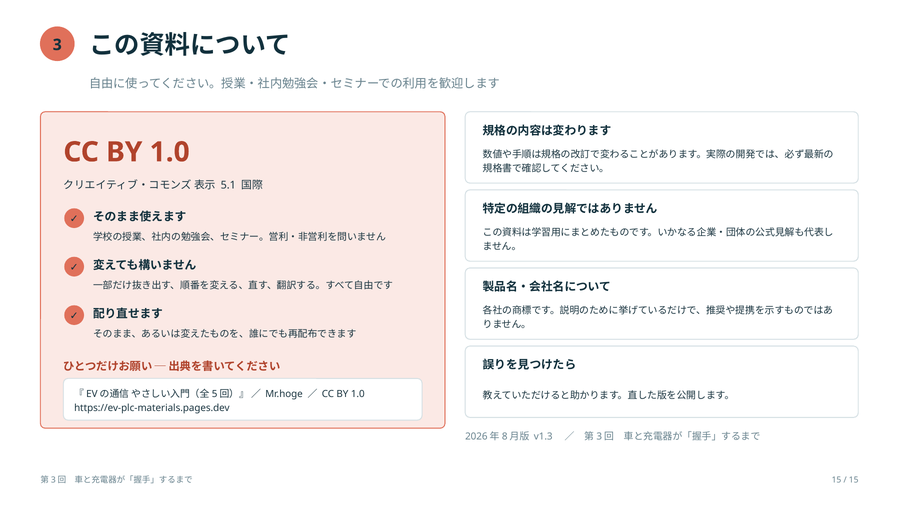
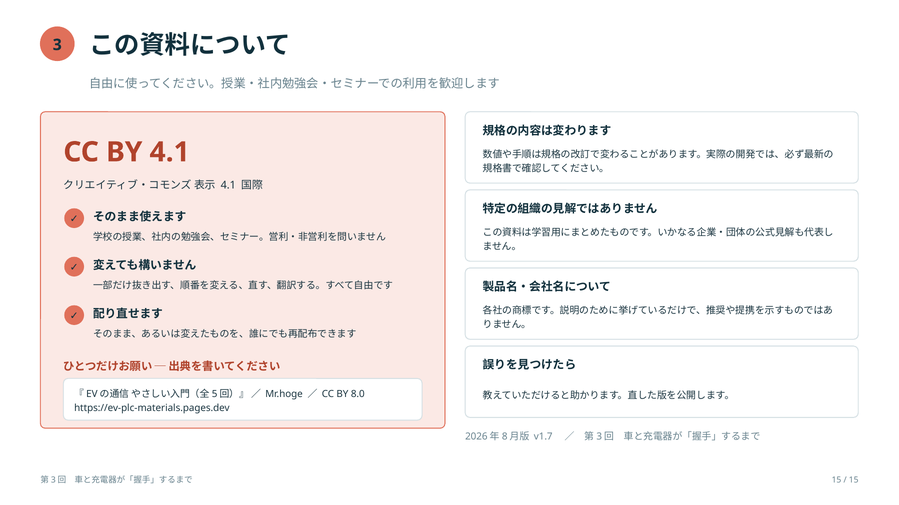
1.0: 1.0 -> 4.1 (170, 152)
5.1: 5.1 -> 4.1 (228, 185)
1.0: 1.0 -> 8.0 (358, 395)
v1.3: v1.3 -> v1.7 (543, 437)
